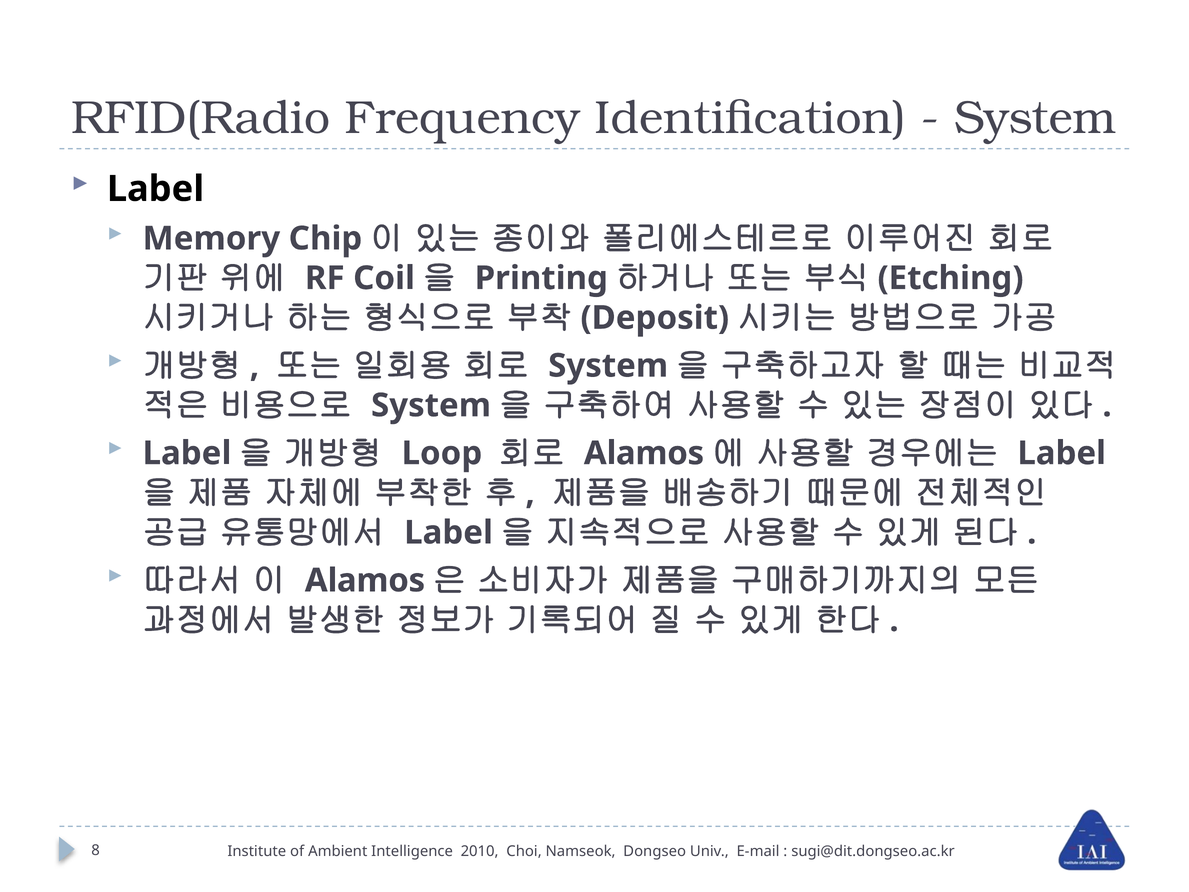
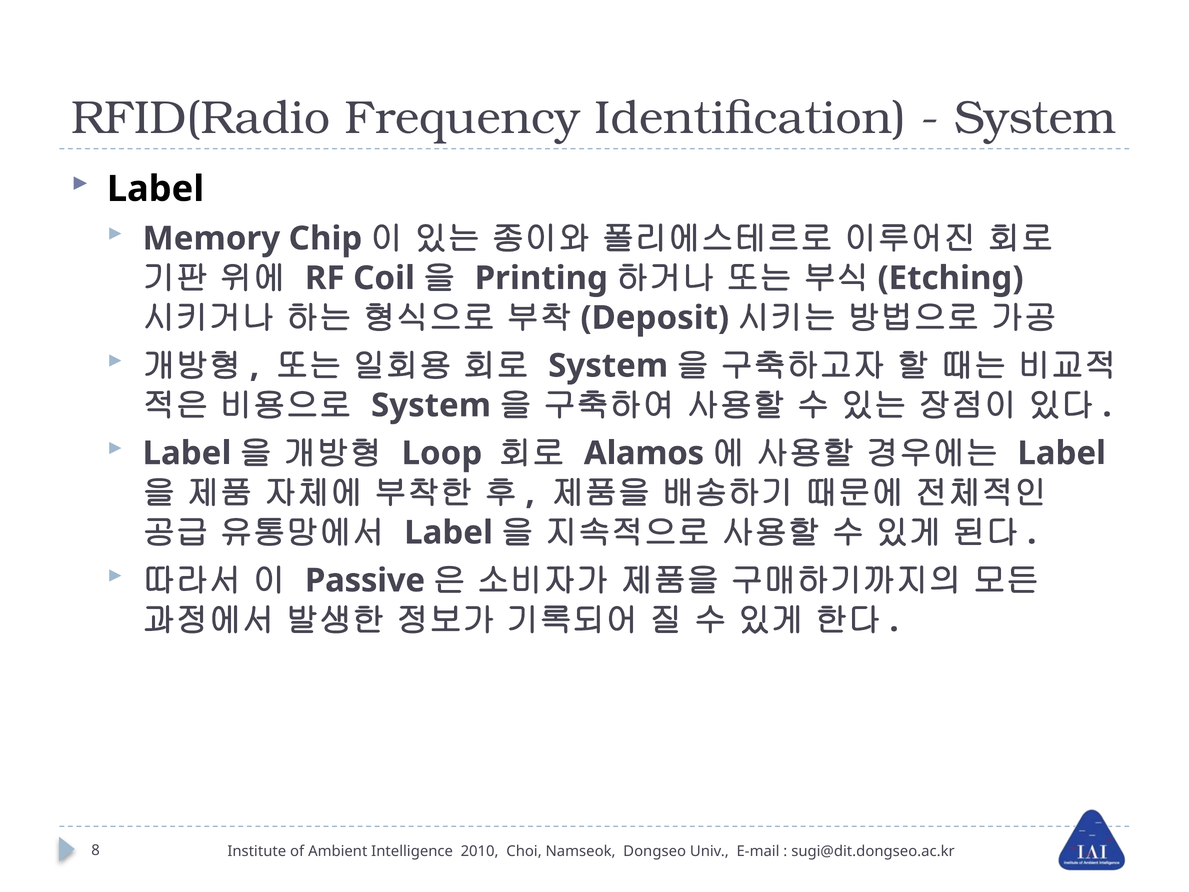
Alamos: Alamos -> Passive (365, 580)
